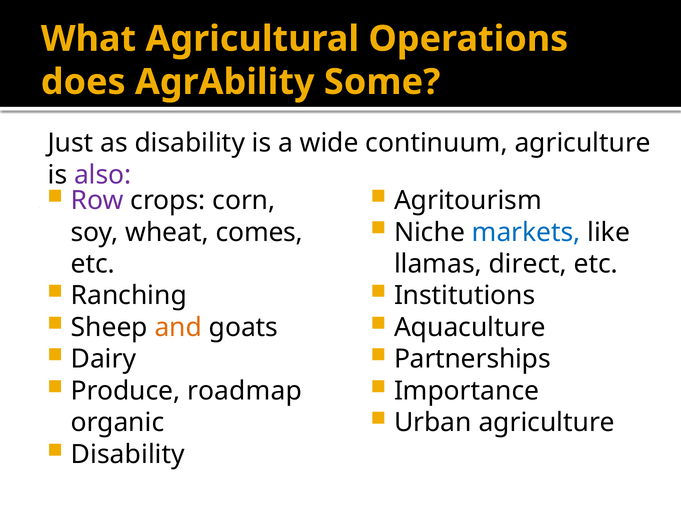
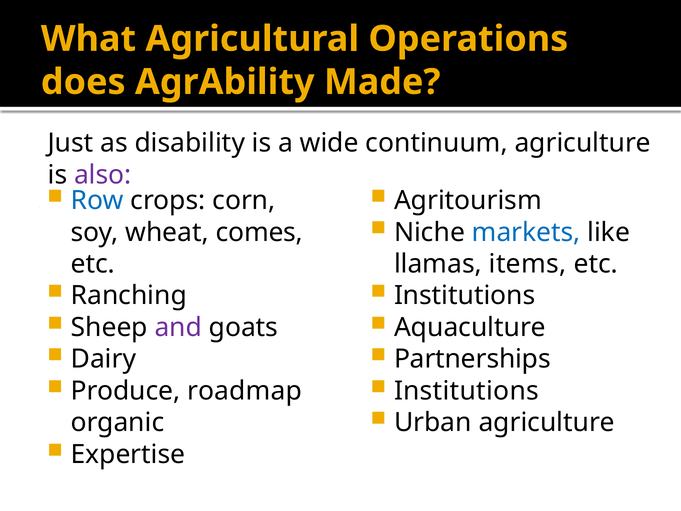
Some: Some -> Made (382, 82)
Row colour: purple -> blue (97, 200)
direct: direct -> items (528, 264)
and colour: orange -> purple (178, 327)
Importance: Importance -> Institutions (466, 391)
Disability: Disability -> Expertise (128, 454)
